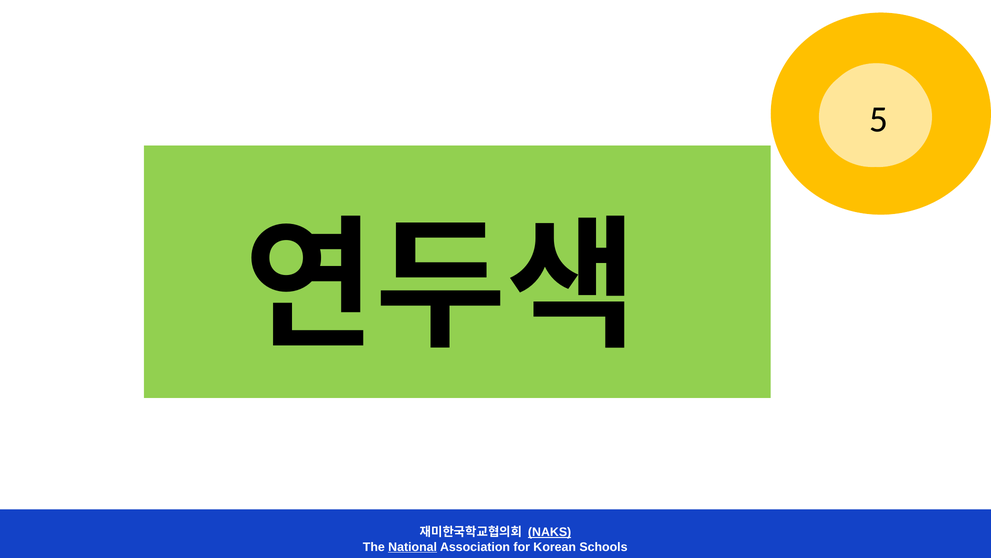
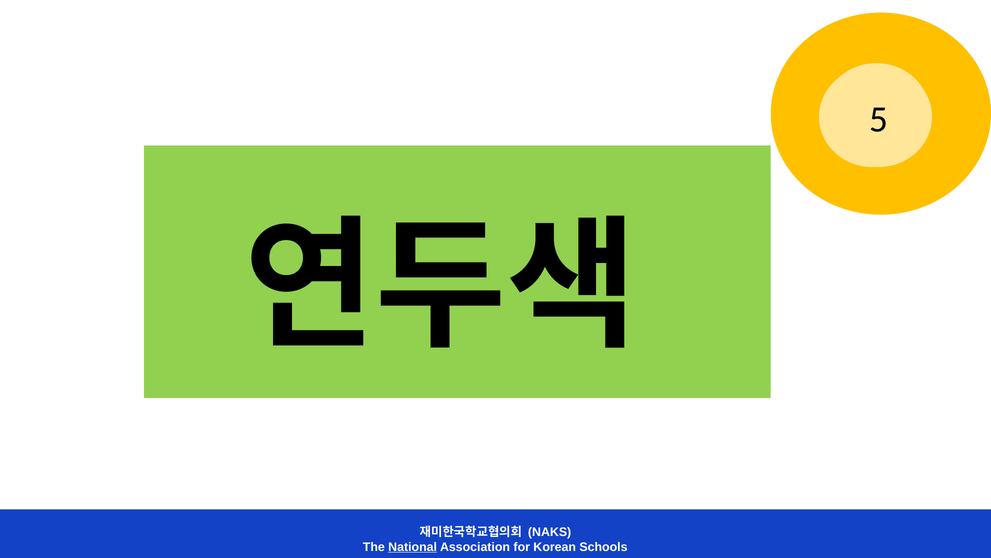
NAKS underline: present -> none (550, 532)
